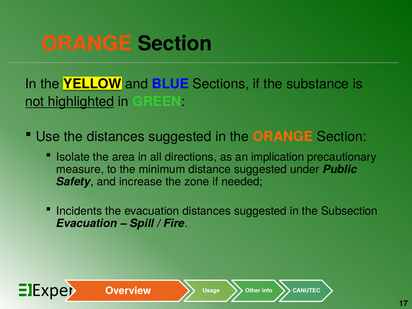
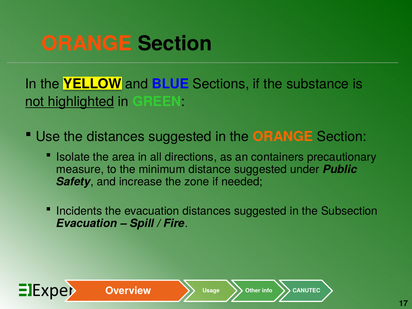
implication: implication -> containers (278, 157)
